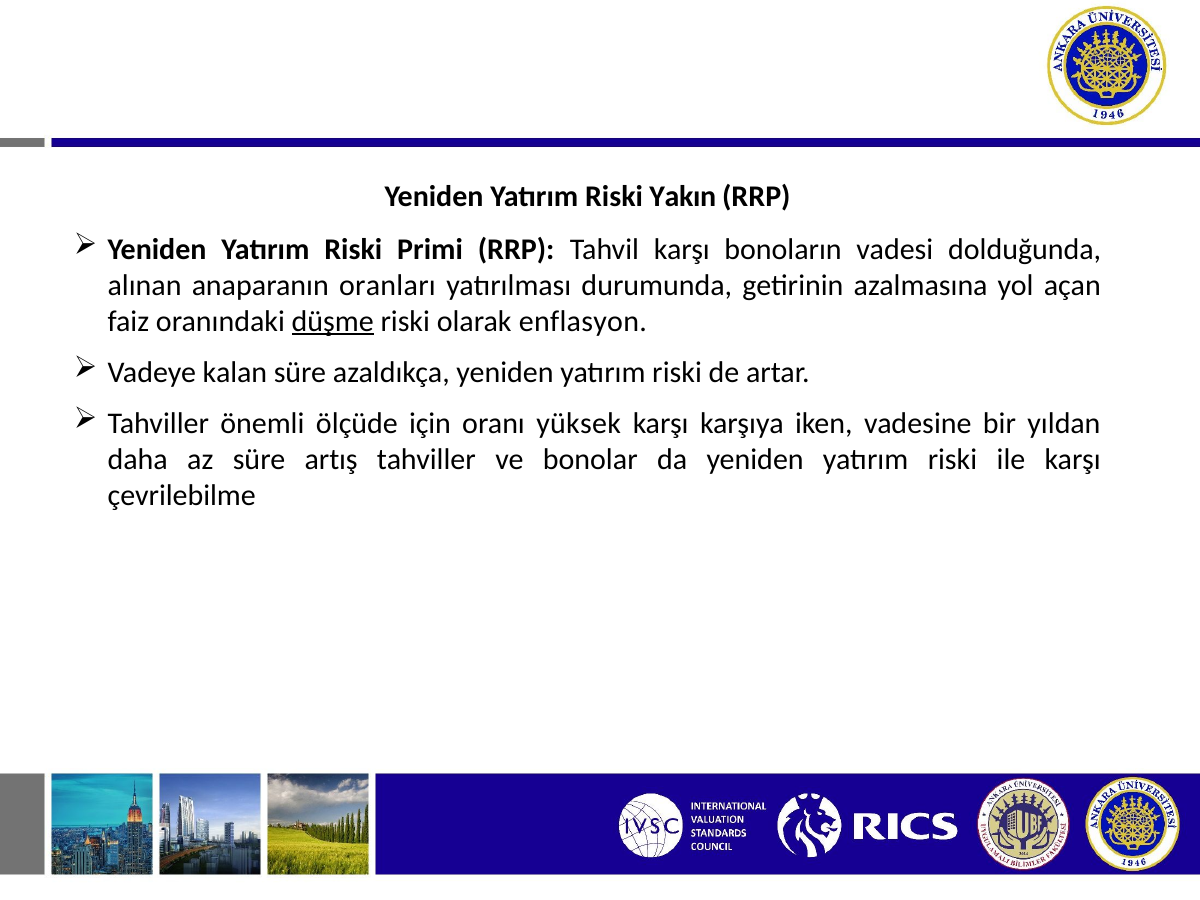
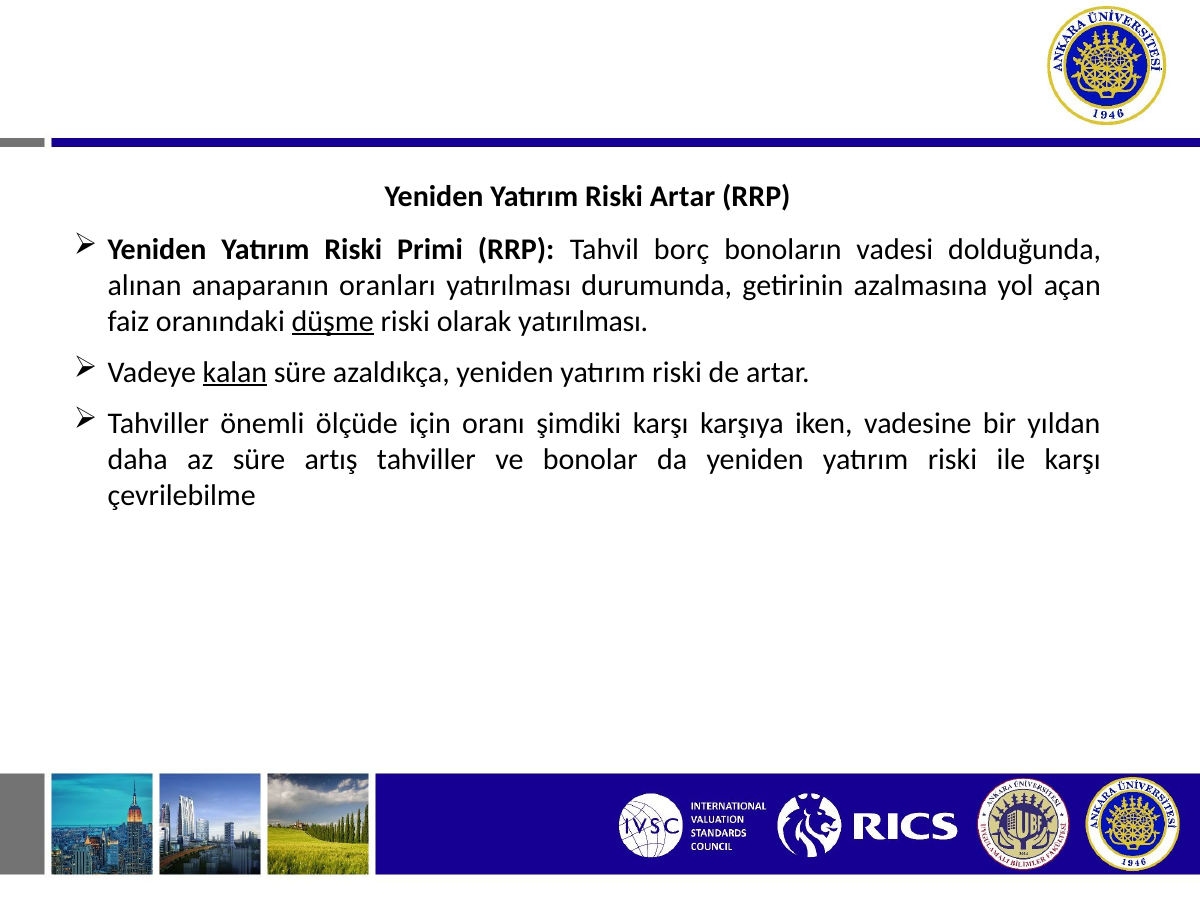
Riski Yakın: Yakın -> Artar (683, 197)
Tahvil karşı: karşı -> borç (682, 249)
olarak enflasyon: enflasyon -> yatırılması (583, 321)
kalan underline: none -> present (235, 372)
yüksek: yüksek -> şimdiki (579, 424)
